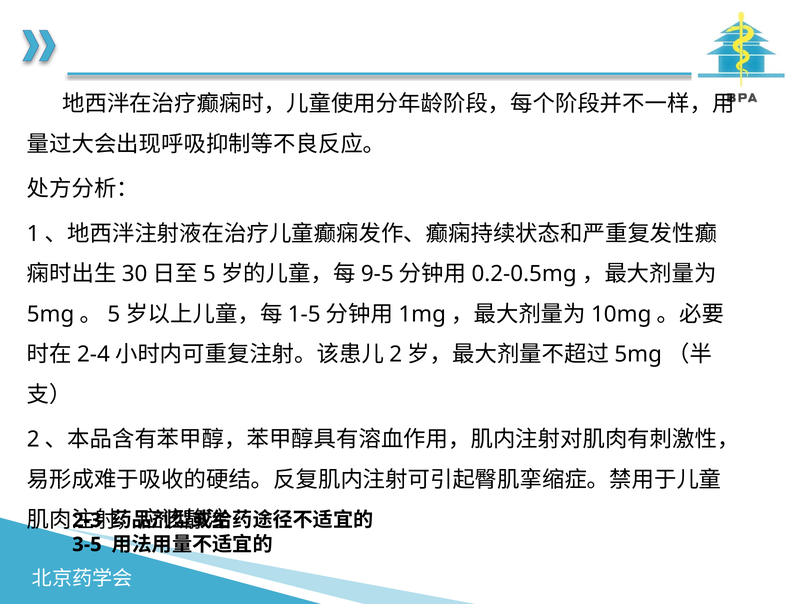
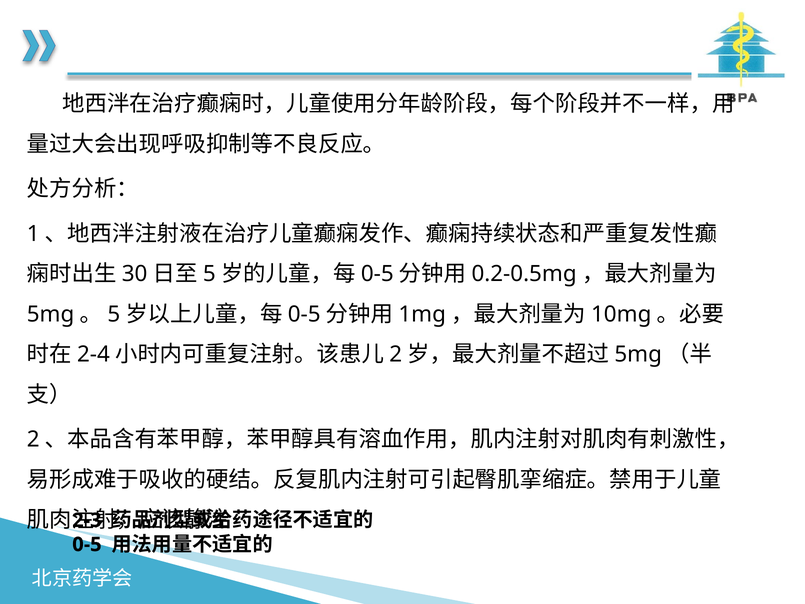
9-5: 9-5 -> 0-5 (377, 274)
1-5: 1-5 -> 0-5 (304, 314)
3-5: 3-5 -> 0-5 (87, 544)
